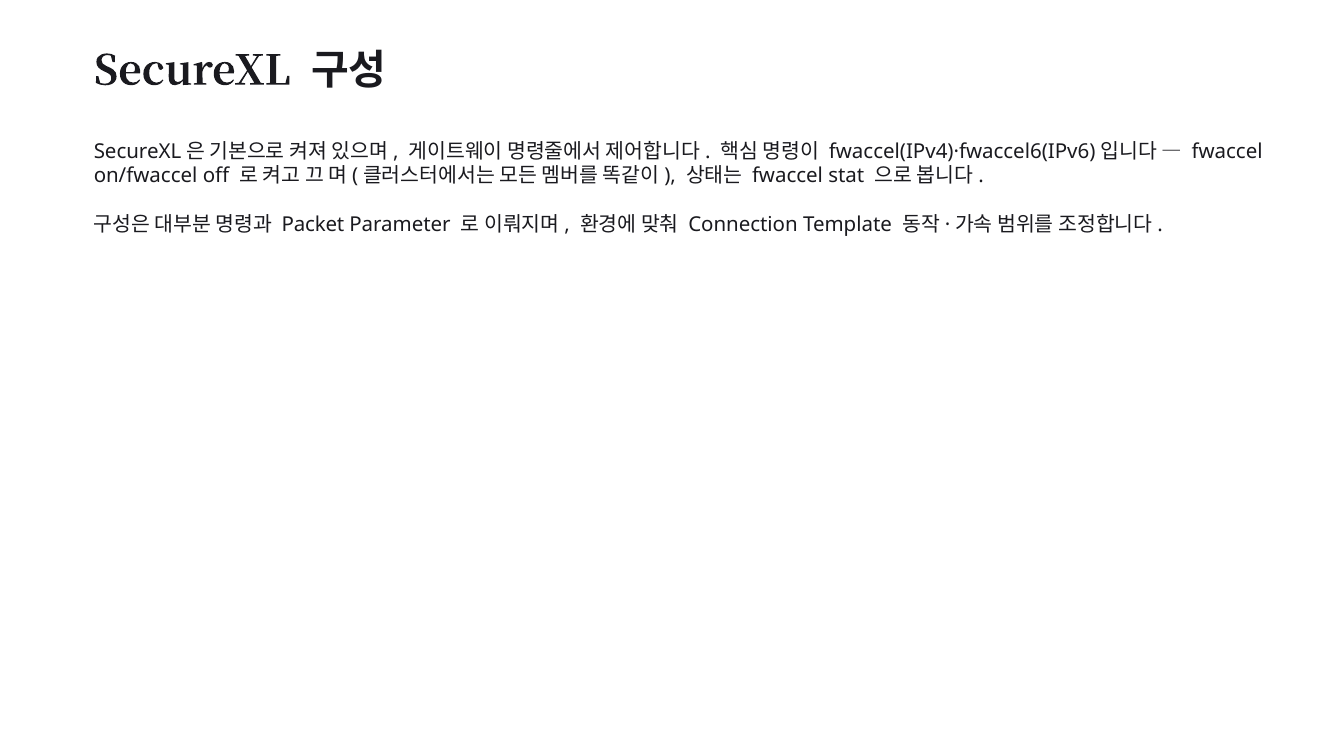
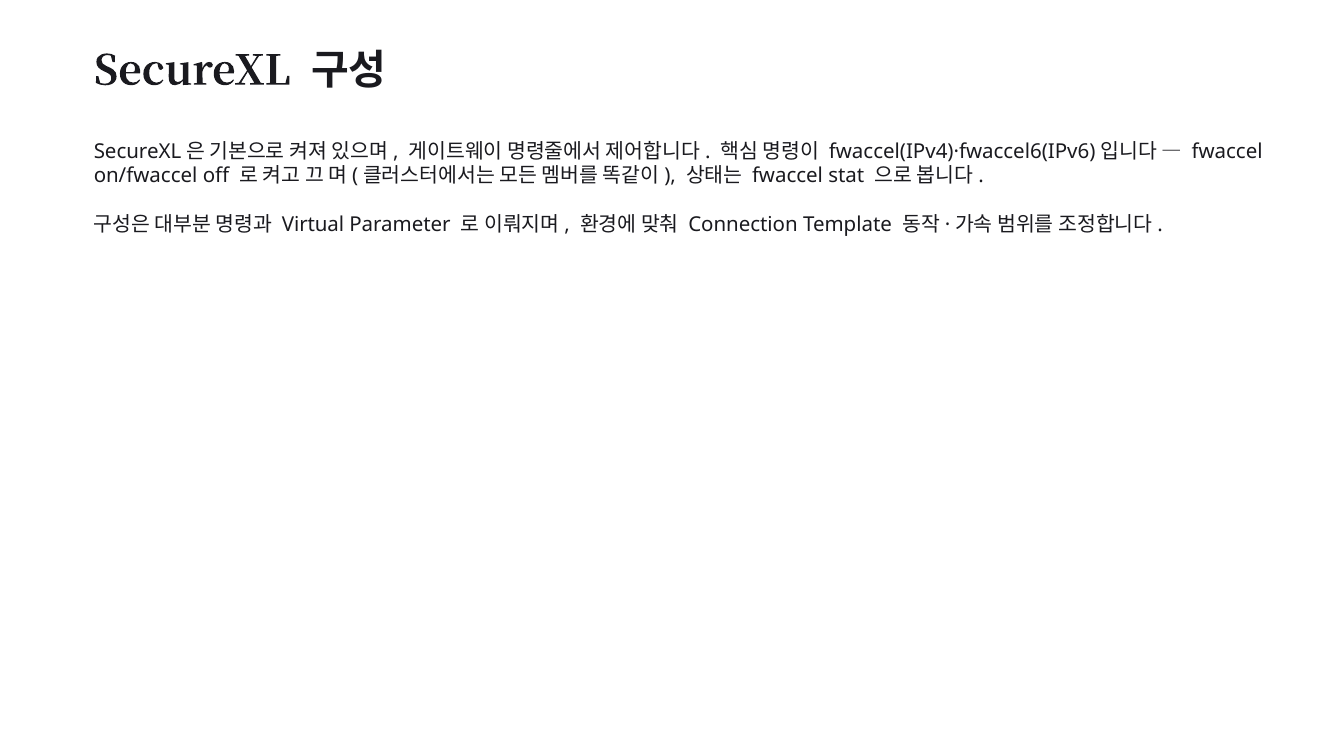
Packet: Packet -> Virtual (313, 225)
